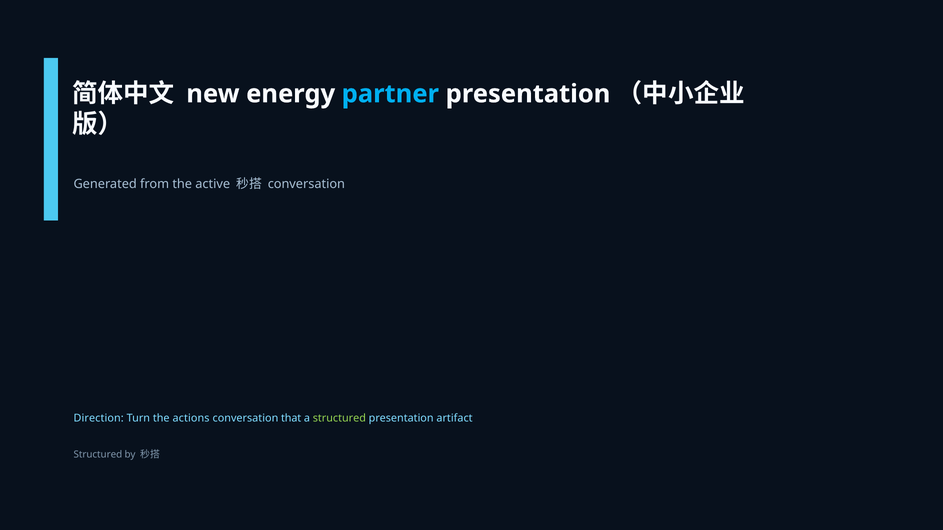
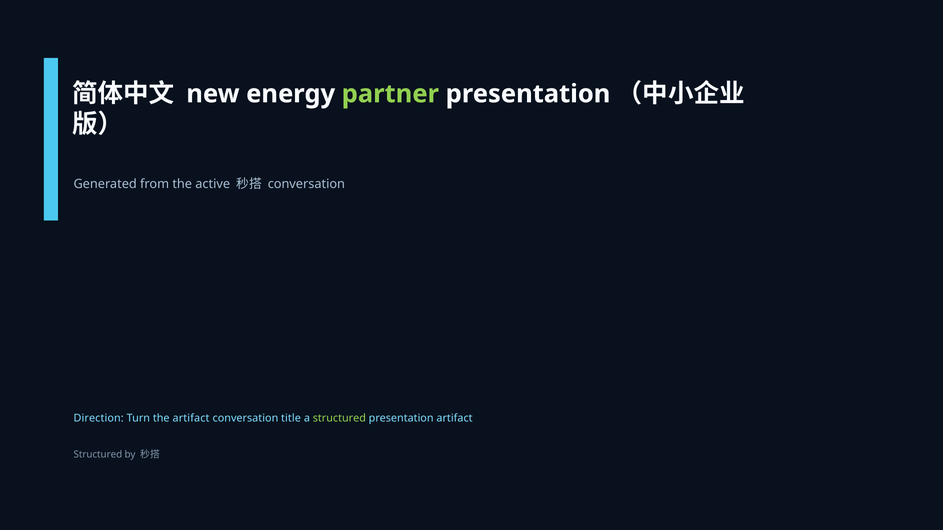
partner colour: light blue -> light green (390, 94)
the actions: actions -> artifact (191, 419)
that: that -> title (291, 419)
